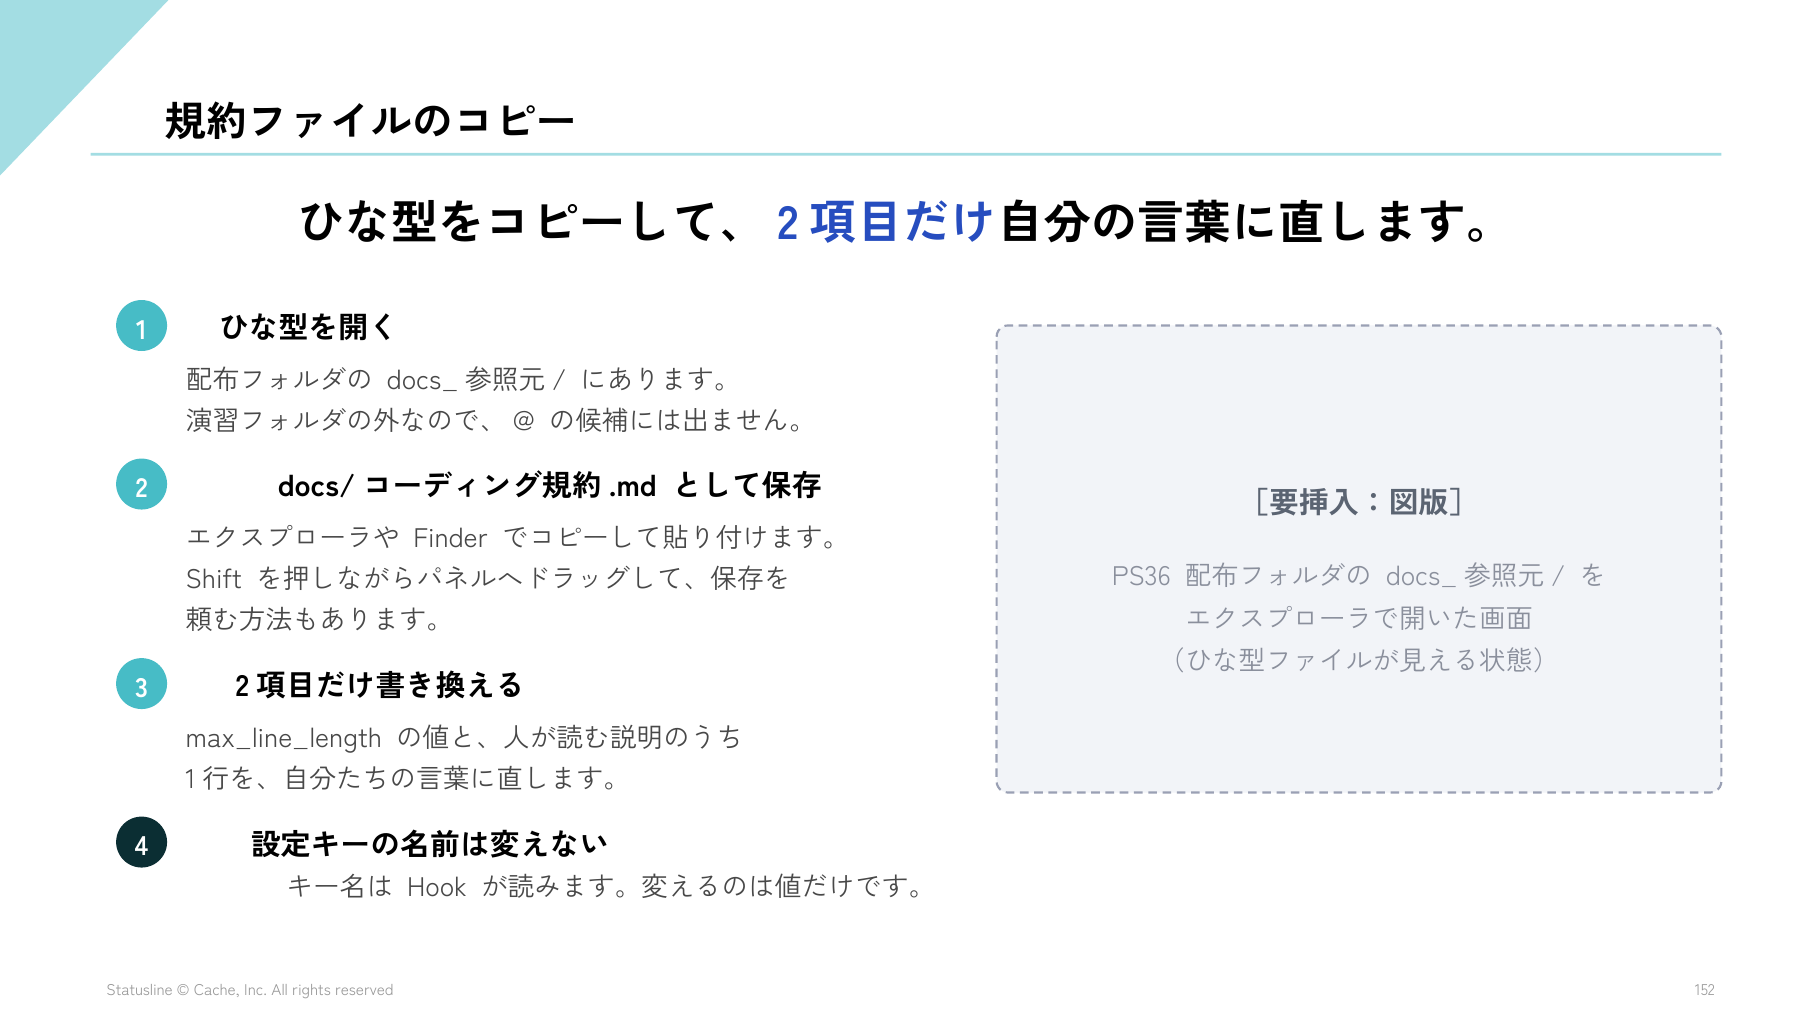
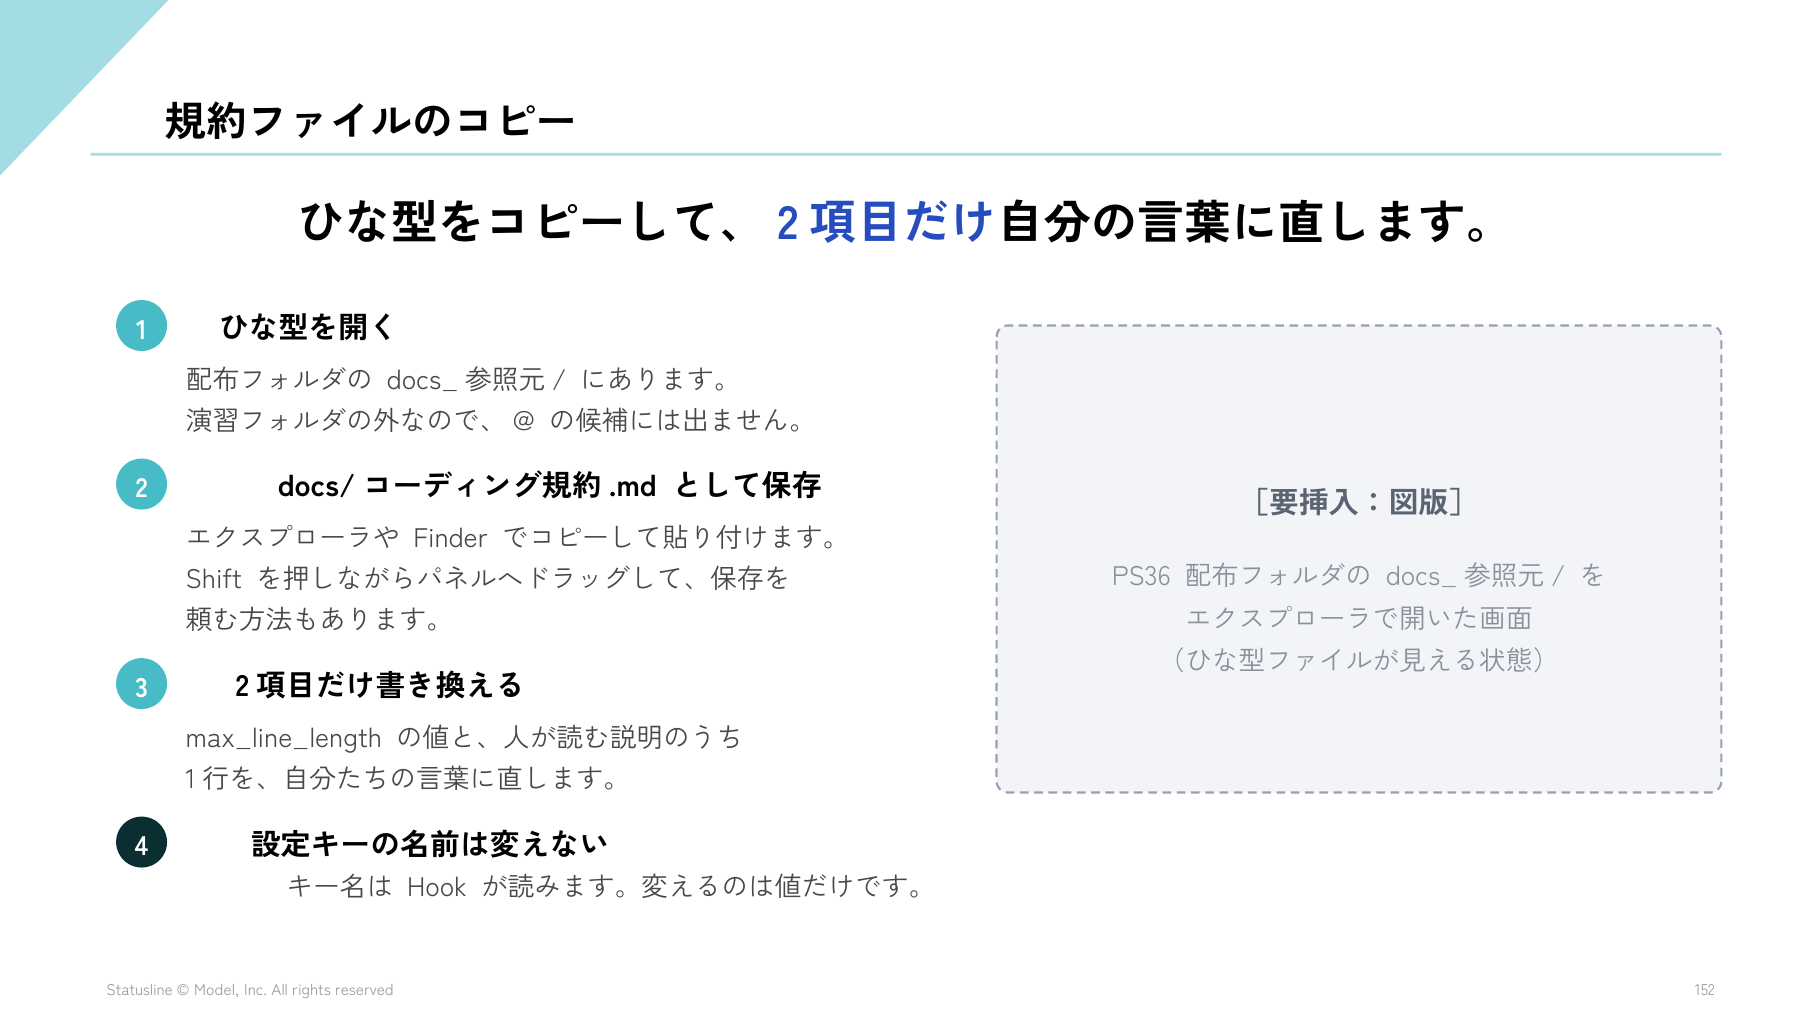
Cache: Cache -> Model (217, 991)
